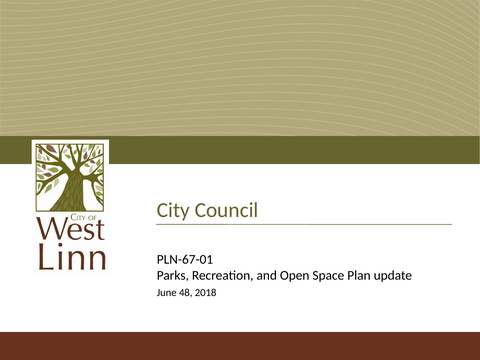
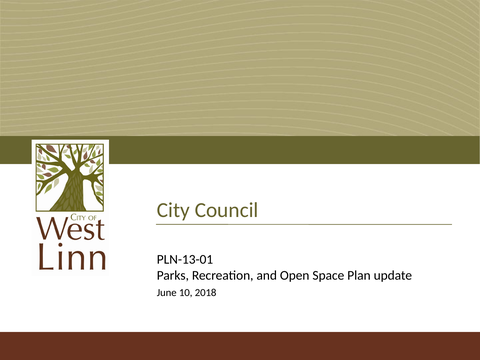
PLN-67-01: PLN-67-01 -> PLN-13-01 (185, 259)
48: 48 -> 10 (186, 293)
